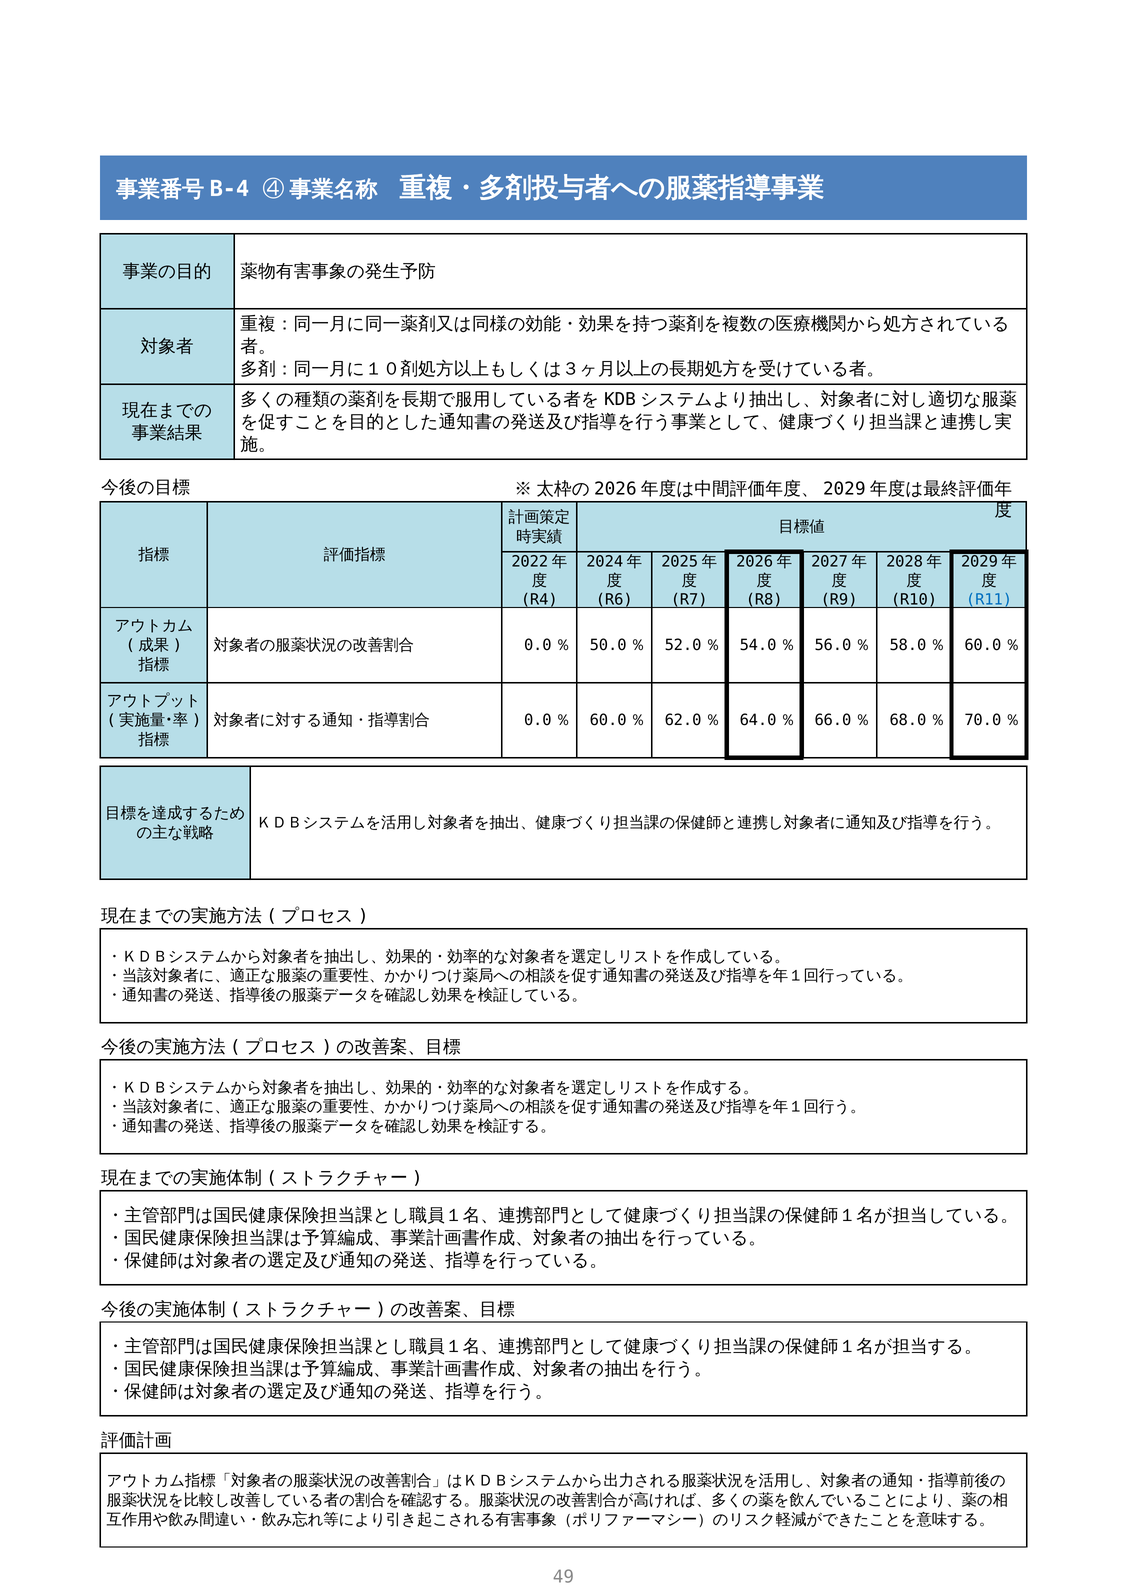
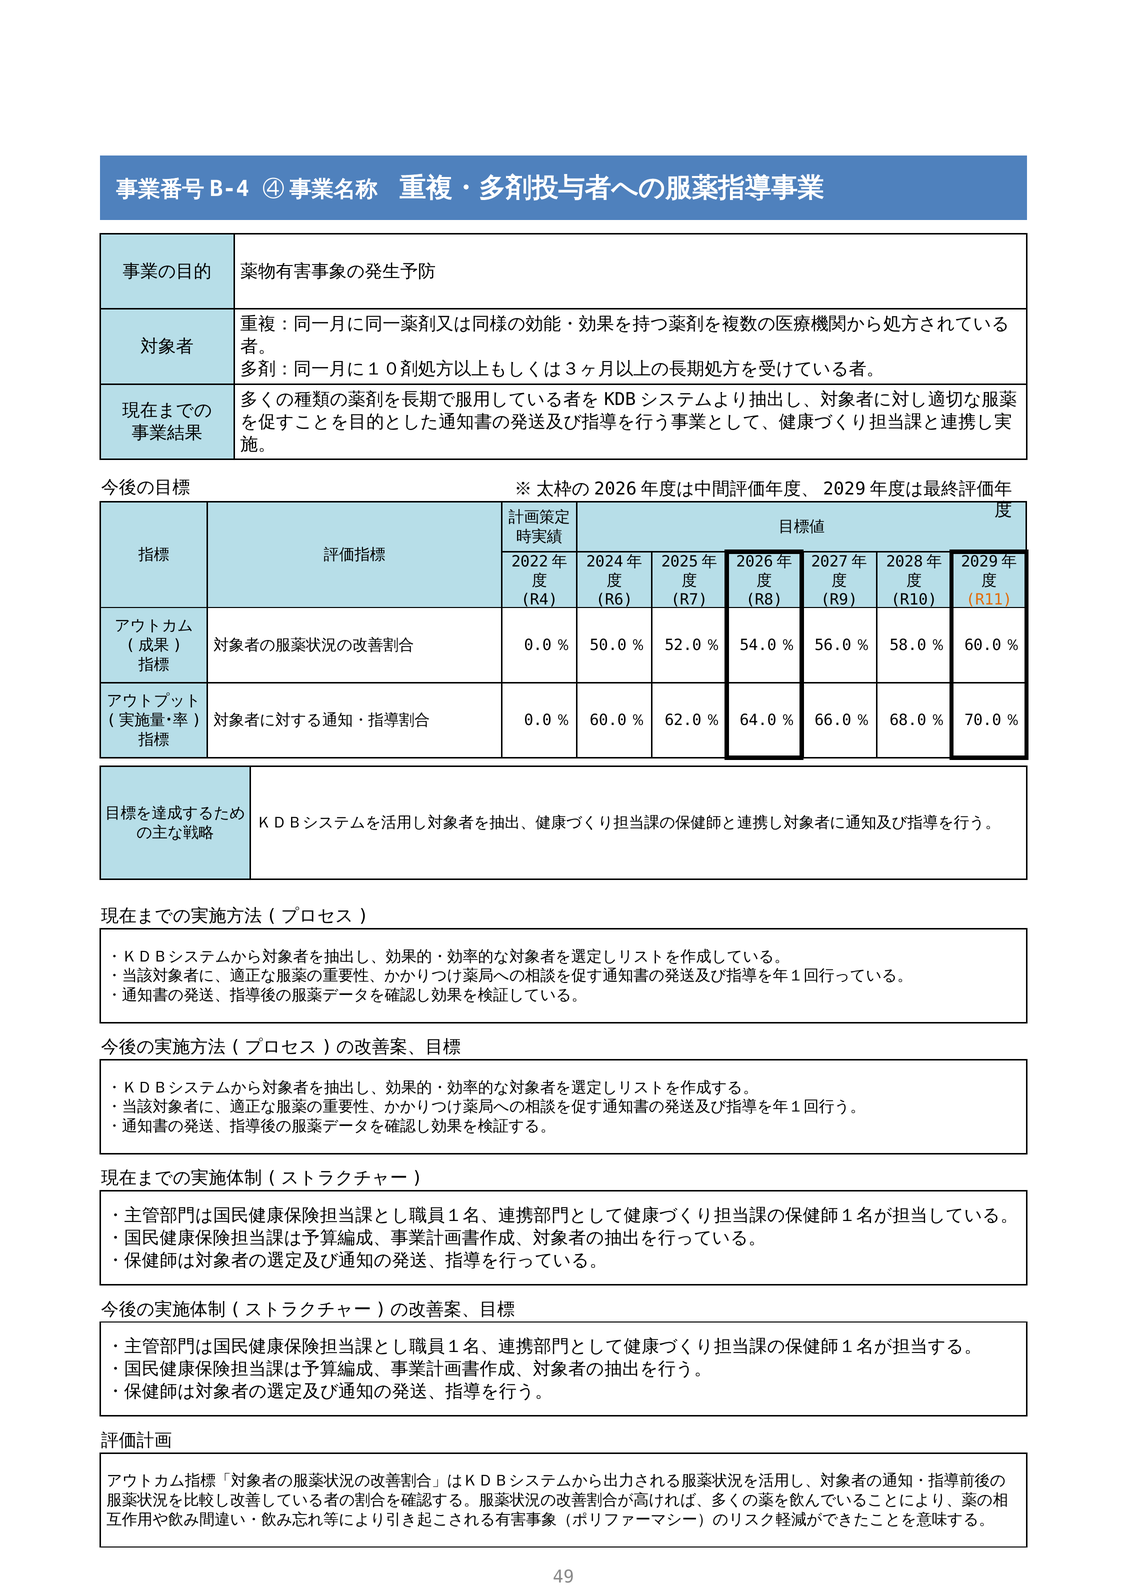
R11 colour: blue -> orange (989, 600)
